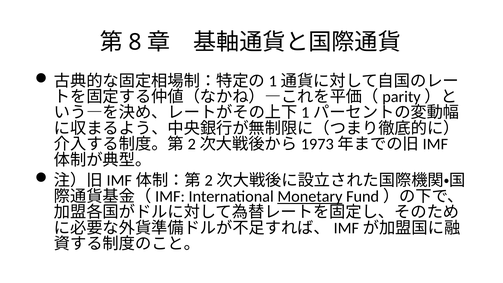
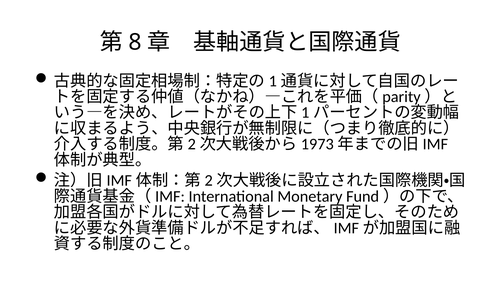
Monetary underline: present -> none (310, 196)
